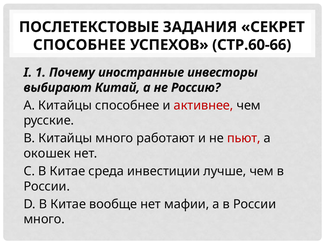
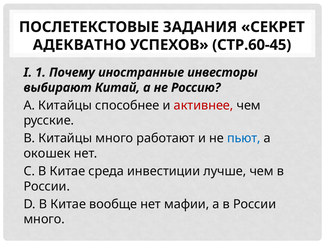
СПОСОБНЕЕ: СПОСОБНЕЕ -> АДЕКВАТНО (79, 45)
СТР.60-66: СТР.60-66 -> СТР.60-45 (252, 45)
пьют colour: red -> blue (244, 138)
